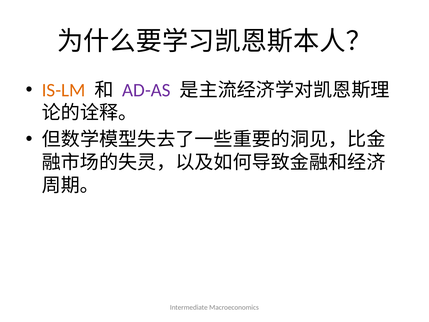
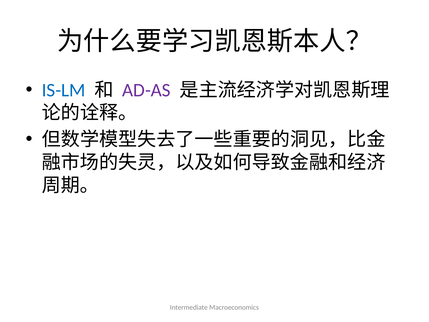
IS-LM colour: orange -> blue (64, 90)
